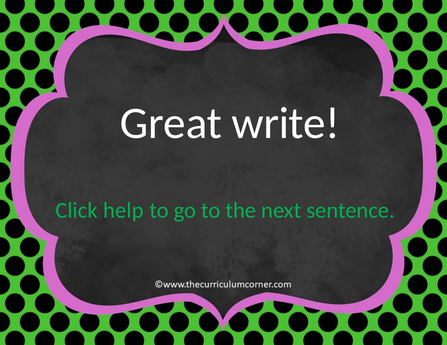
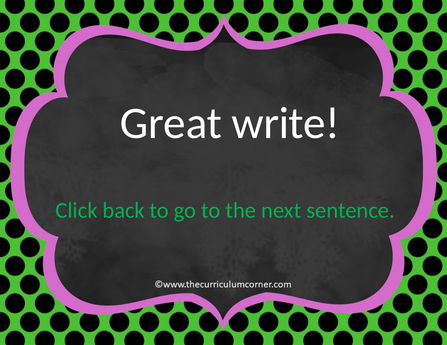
help: help -> back (124, 211)
